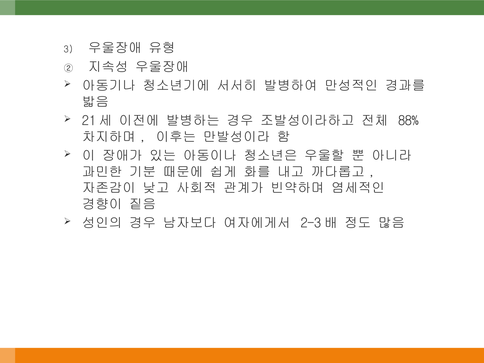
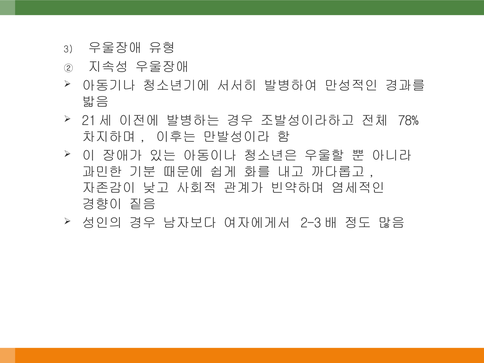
88%: 88% -> 78% (408, 121)
